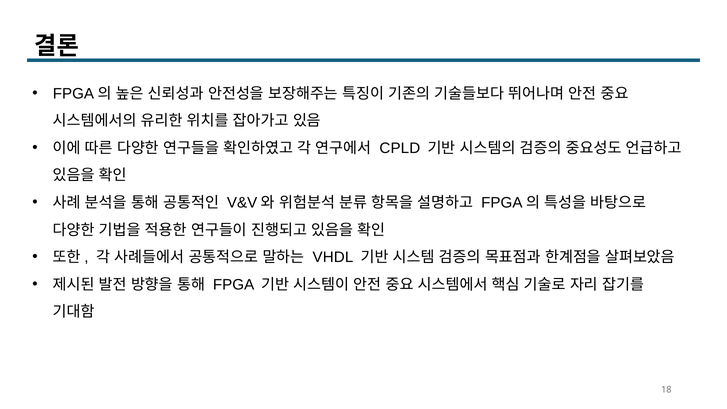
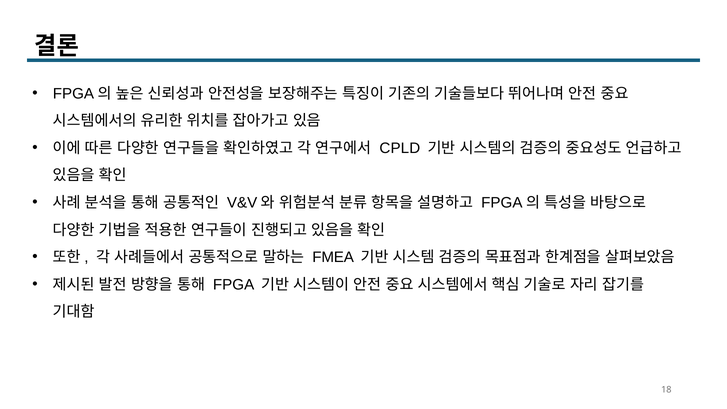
VHDL: VHDL -> FMEA (333, 257)
